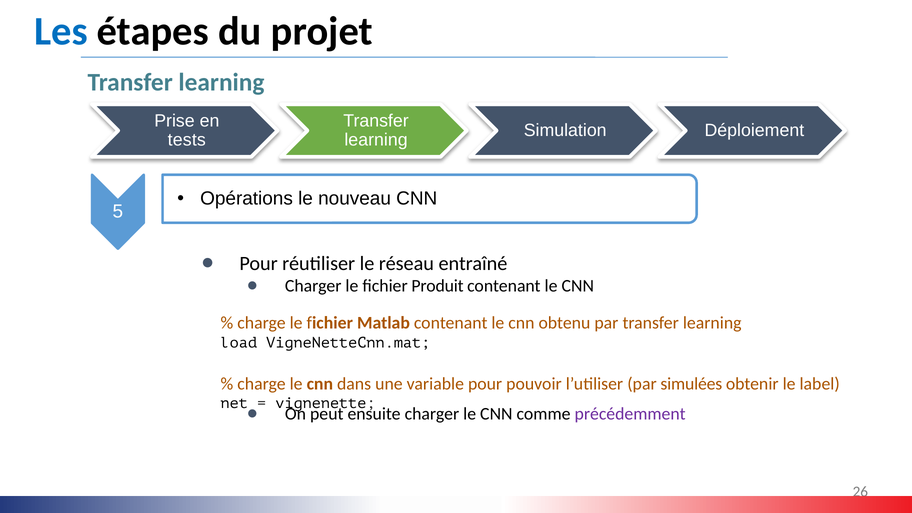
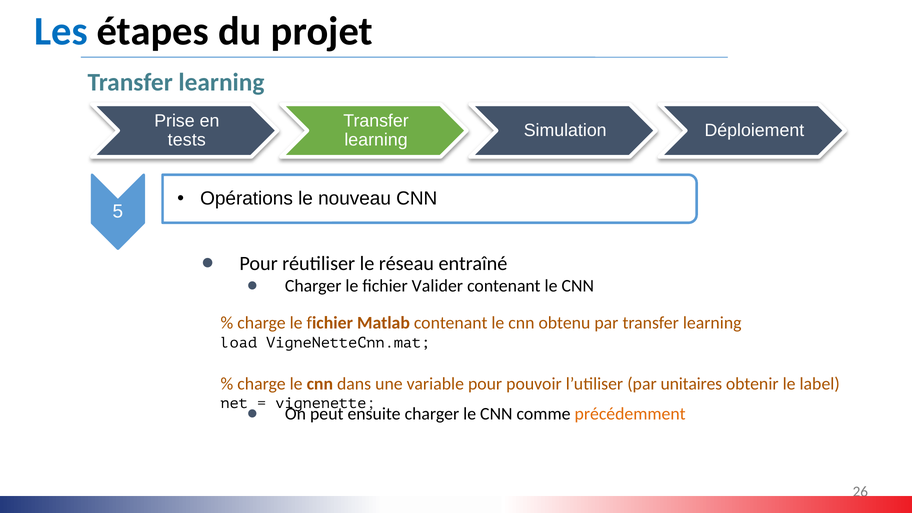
Produit: Produit -> Valider (437, 286)
simulées: simulées -> unitaires (691, 384)
précédemment colour: purple -> orange (630, 414)
